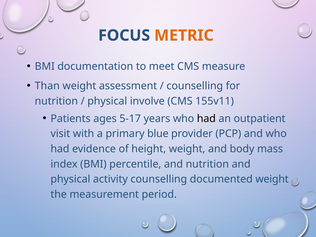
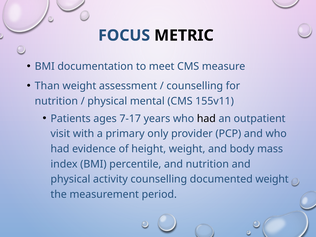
METRIC colour: orange -> black (184, 35)
involve: involve -> mental (147, 101)
5-17: 5-17 -> 7-17 (130, 119)
blue: blue -> only (158, 134)
